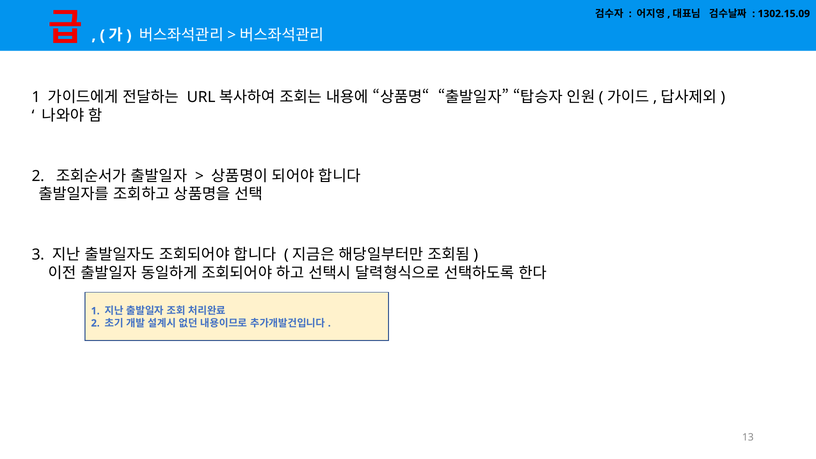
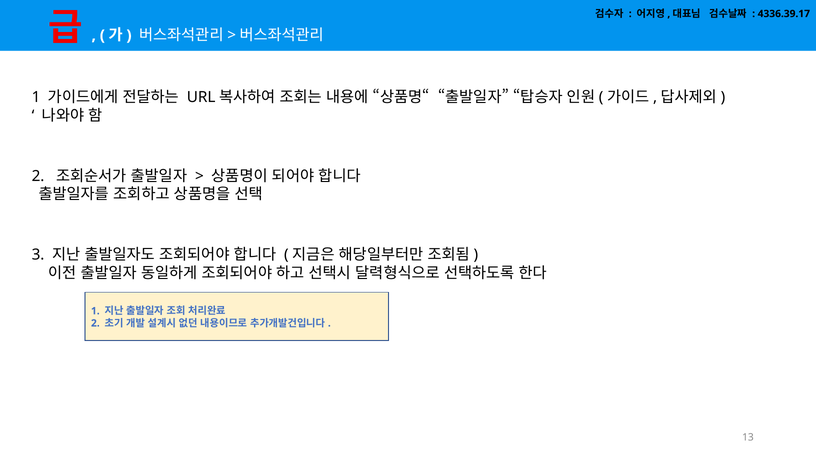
1302.15.09: 1302.15.09 -> 4336.39.17 (784, 14)
